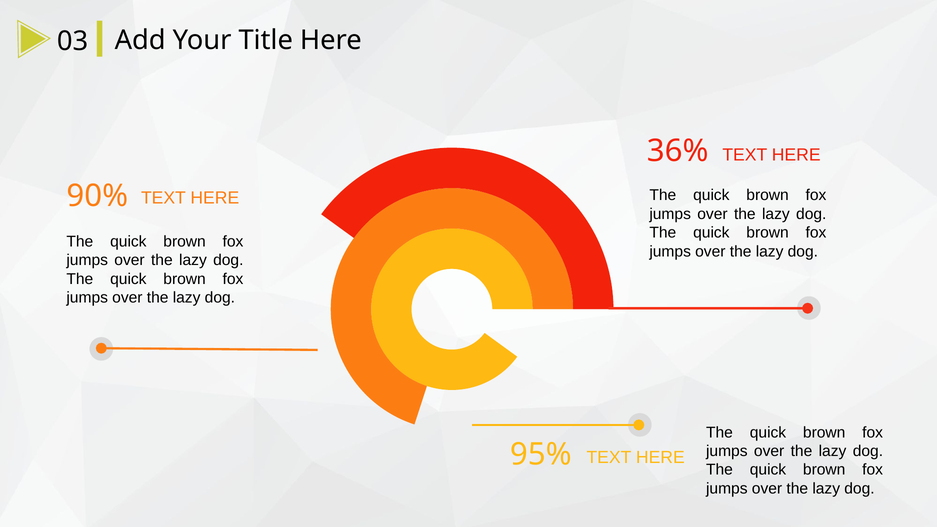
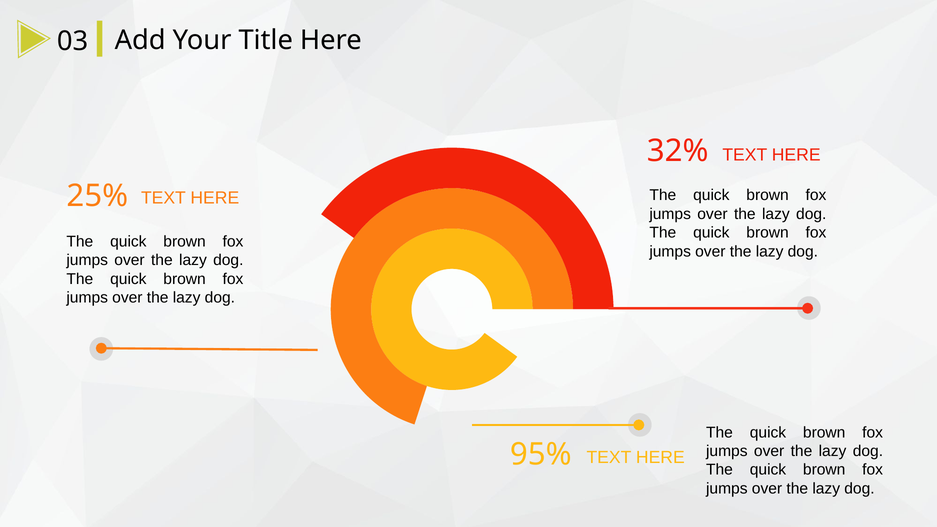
36%: 36% -> 32% (678, 151)
90%: 90% -> 25% (97, 196)
